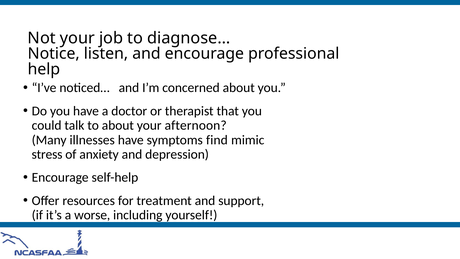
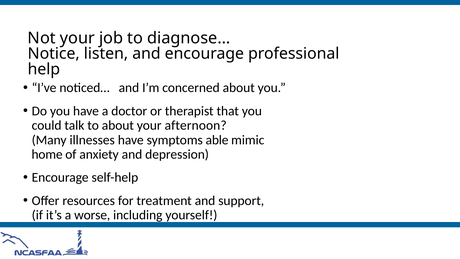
find: find -> able (217, 140)
stress: stress -> home (47, 154)
